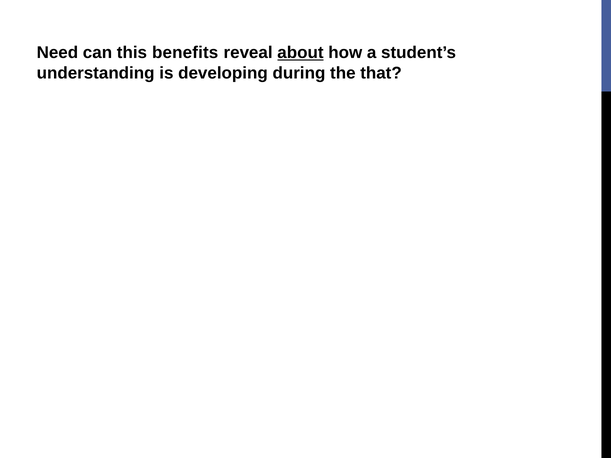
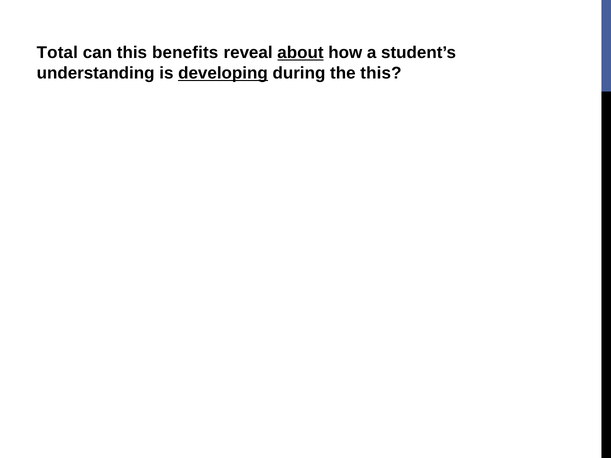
Need: Need -> Total (57, 53)
developing underline: none -> present (223, 73)
the that: that -> this (381, 73)
